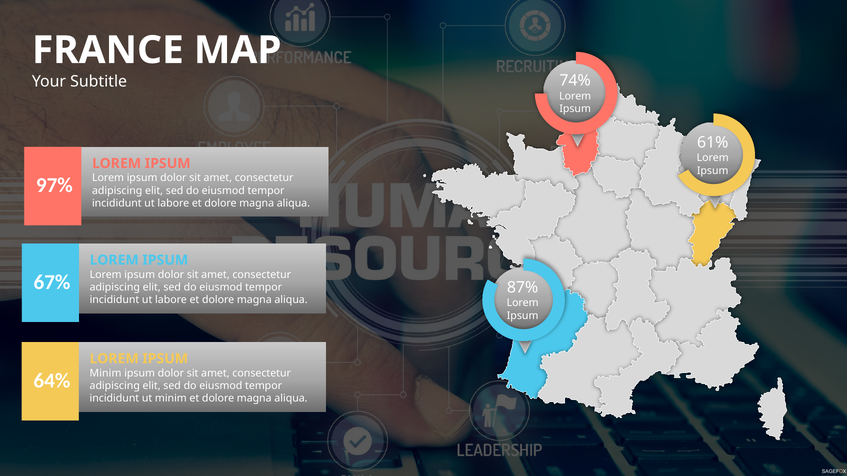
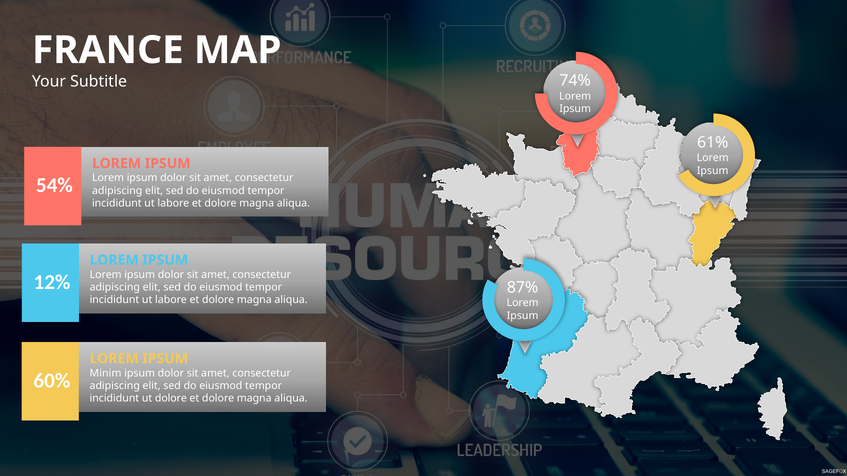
97%: 97% -> 54% (54, 186)
67%: 67% -> 12% (52, 282)
64%: 64% -> 60% (52, 381)
ut minim: minim -> dolore (171, 399)
